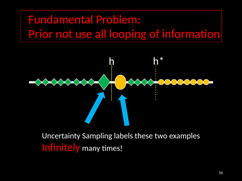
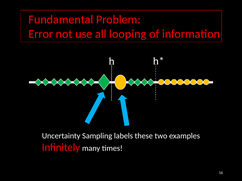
Prior: Prior -> Error (41, 34)
